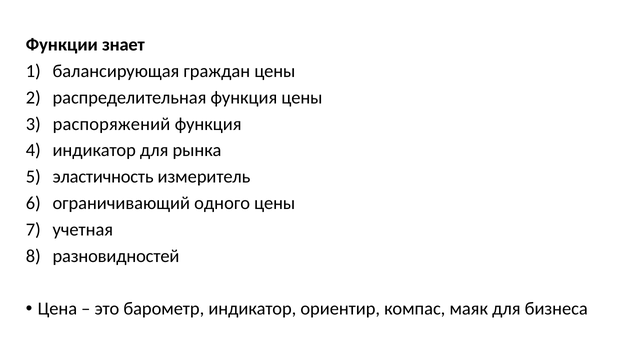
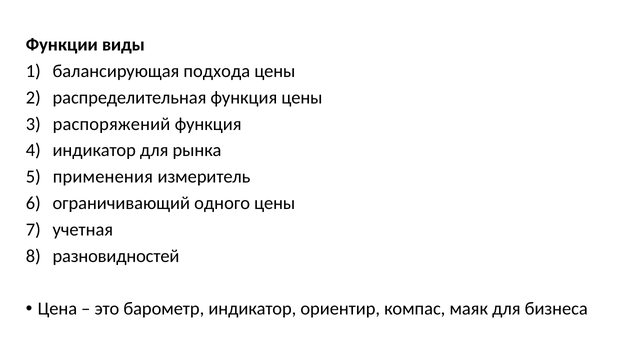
знает: знает -> виды (123, 45)
граждан: граждан -> подхода (217, 71)
эластичность: эластичность -> применения (103, 177)
